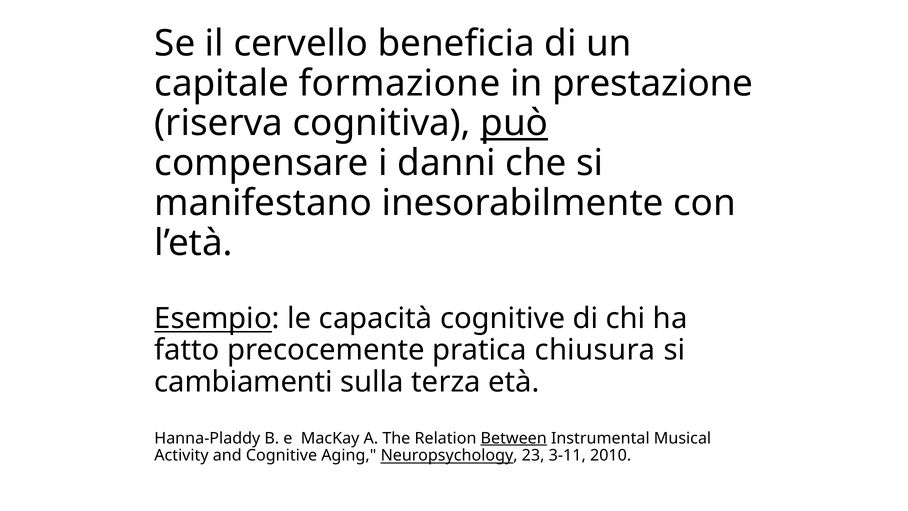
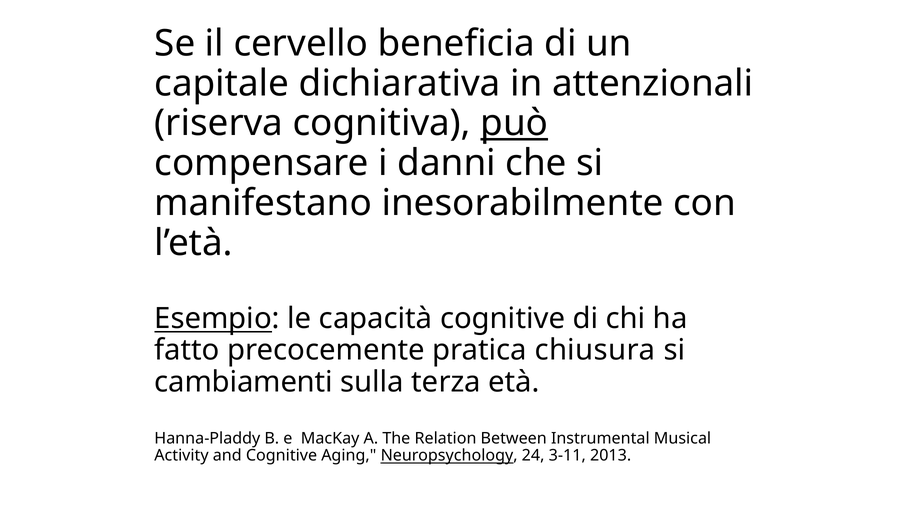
formazione: formazione -> dichiarativa (400, 83)
prestazione: prestazione -> attenzionali (653, 83)
Between underline: present -> none (514, 438)
23: 23 -> 24 (533, 455)
2010: 2010 -> 2013 (611, 455)
